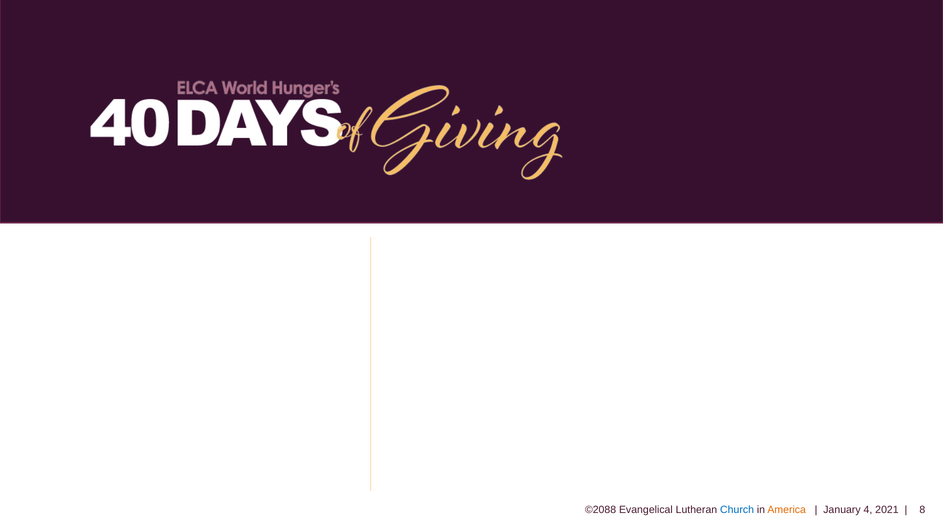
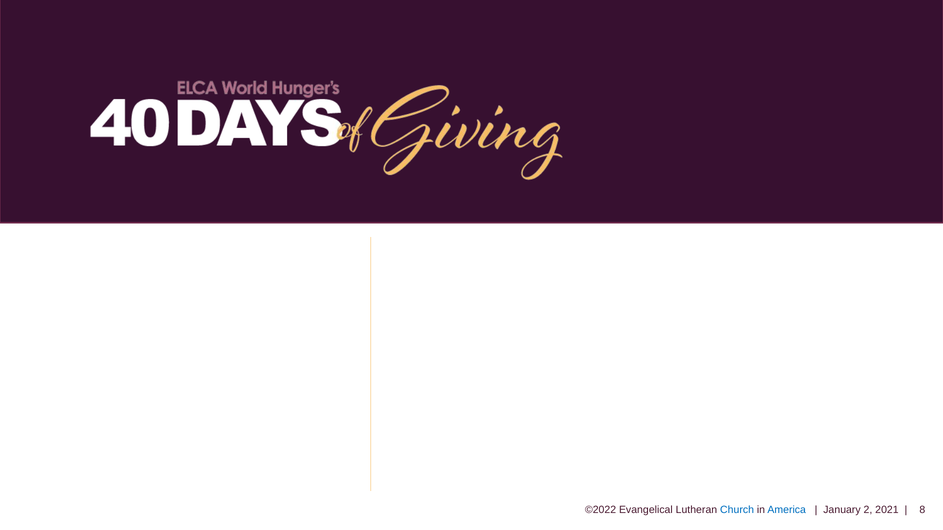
©2088: ©2088 -> ©2022 (601, 510)
America colour: orange -> blue (787, 510)
4: 4 -> 2 (868, 510)
